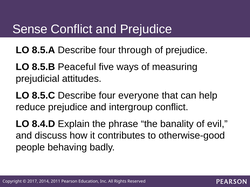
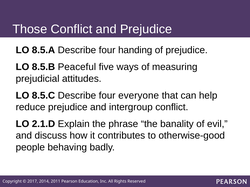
Sense: Sense -> Those (30, 29)
through: through -> handing (135, 50)
8.4.D: 8.4.D -> 2.1.D (43, 124)
